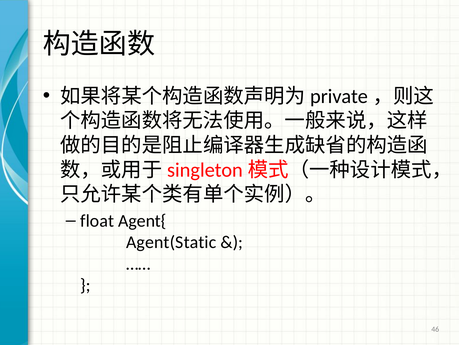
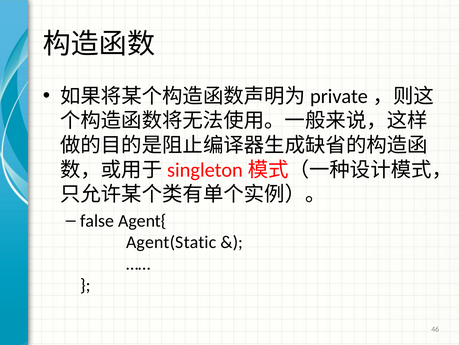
float: float -> false (97, 220)
